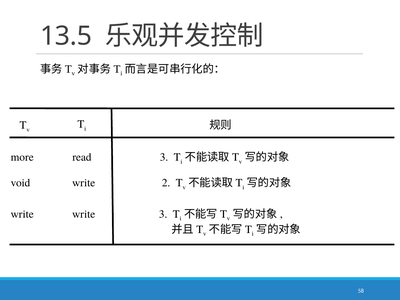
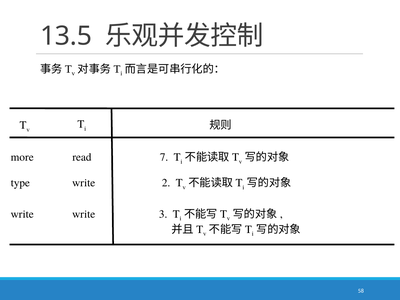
read 3: 3 -> 7 (164, 157)
void: void -> type (20, 183)
